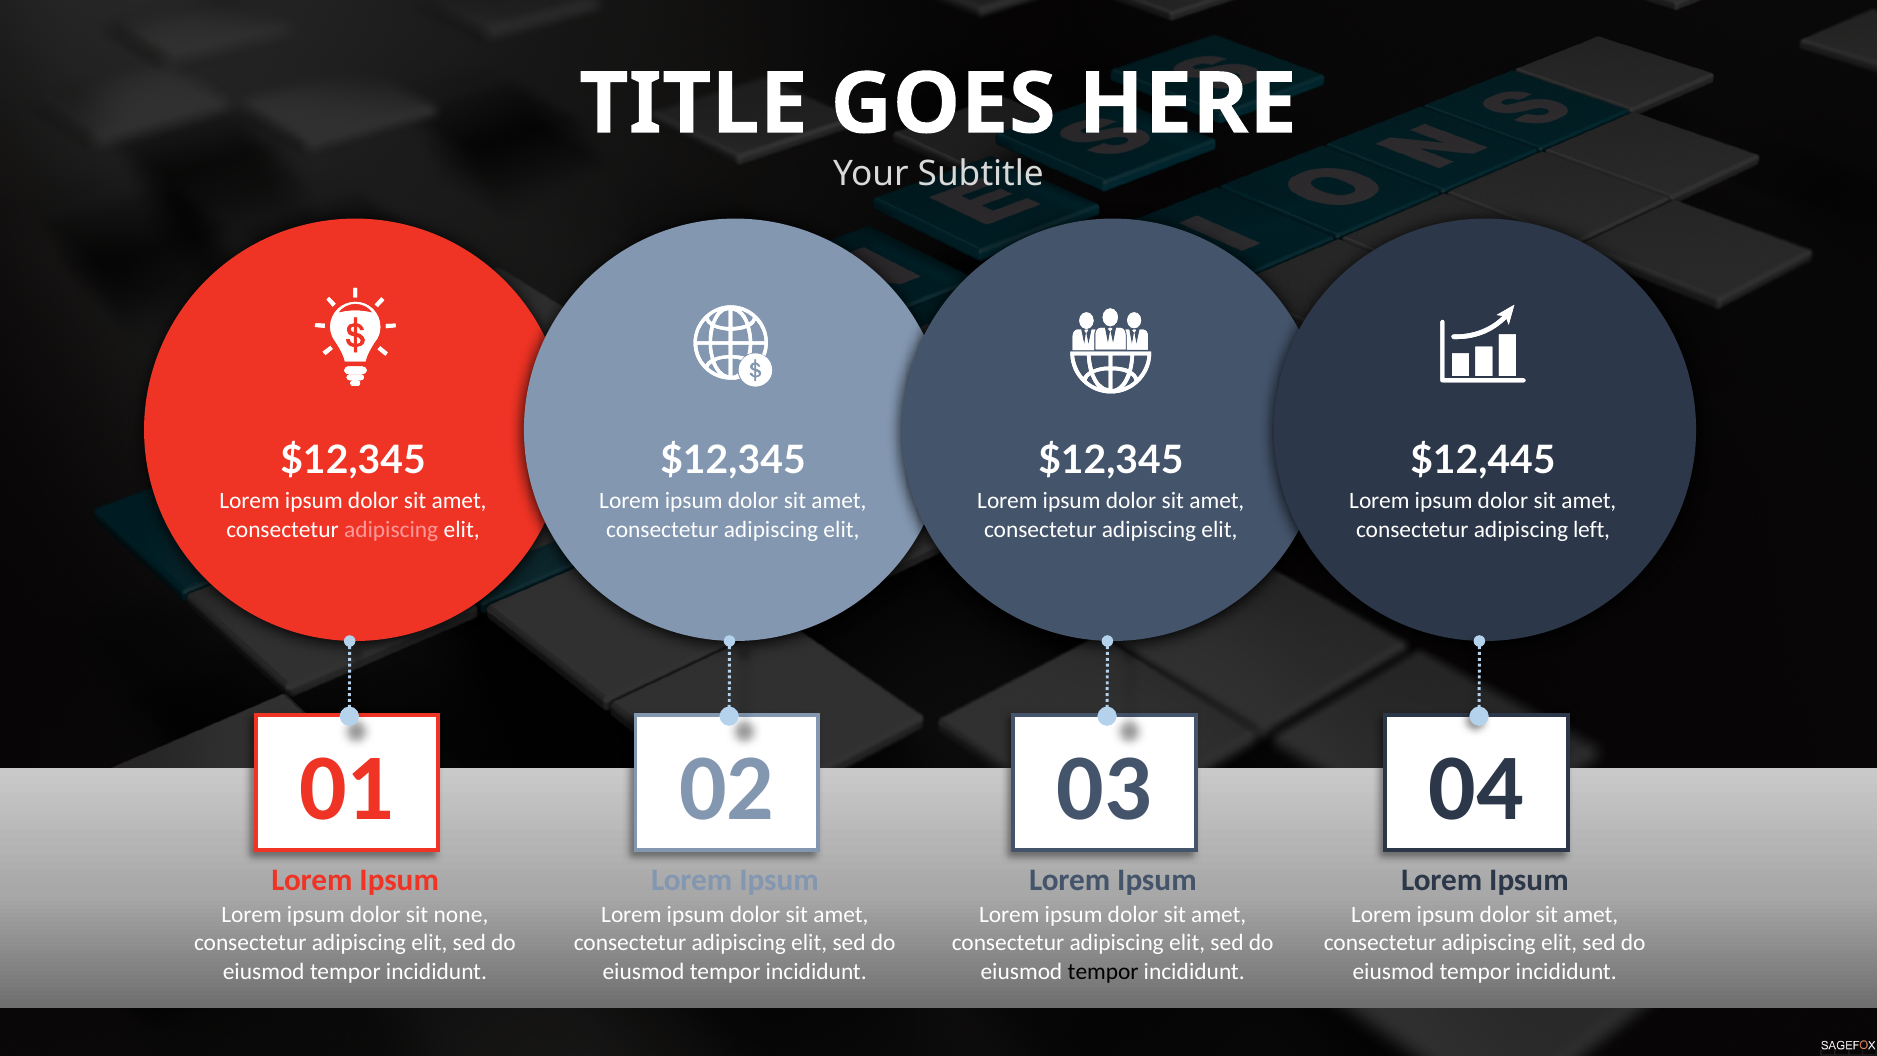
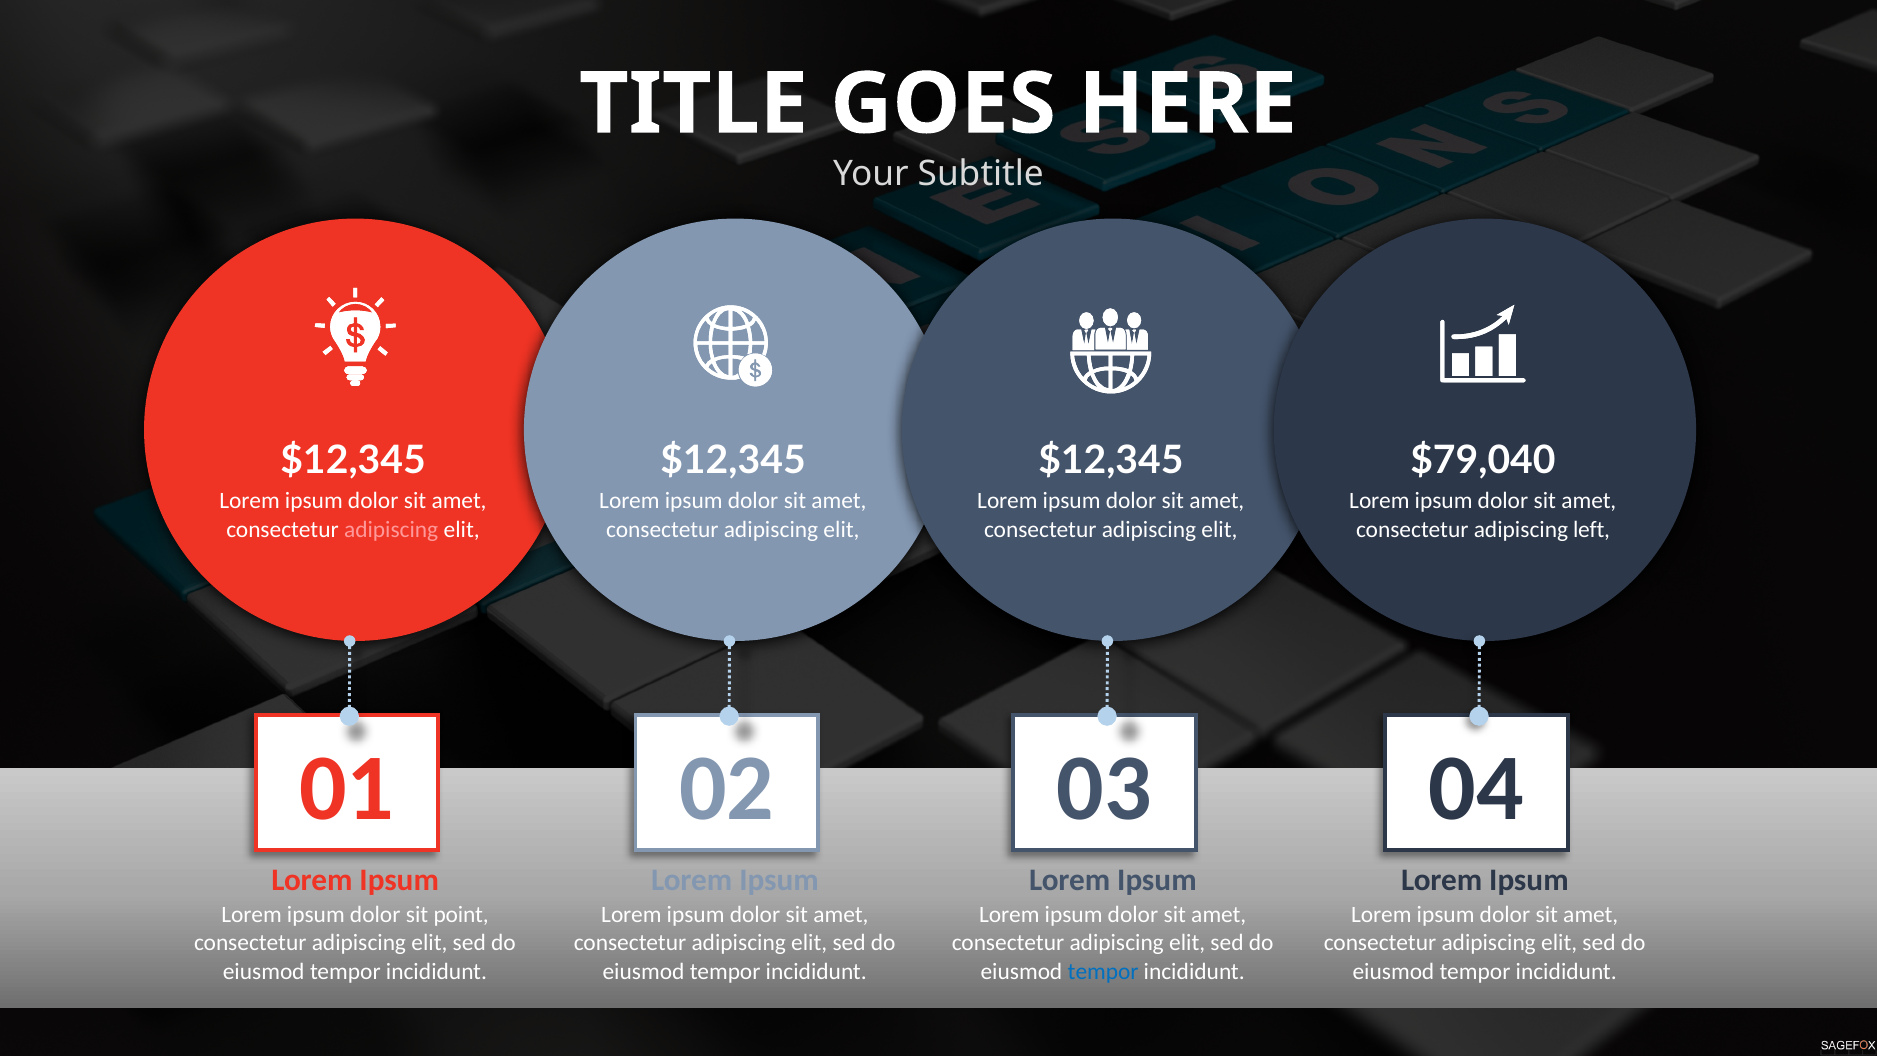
$12,445: $12,445 -> $79,040 (1483, 460)
none: none -> point (461, 915)
tempor colour: black -> blue (1103, 971)
